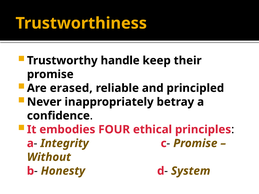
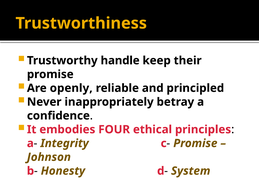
erased: erased -> openly (71, 88)
Without: Without -> Johnson (49, 157)
